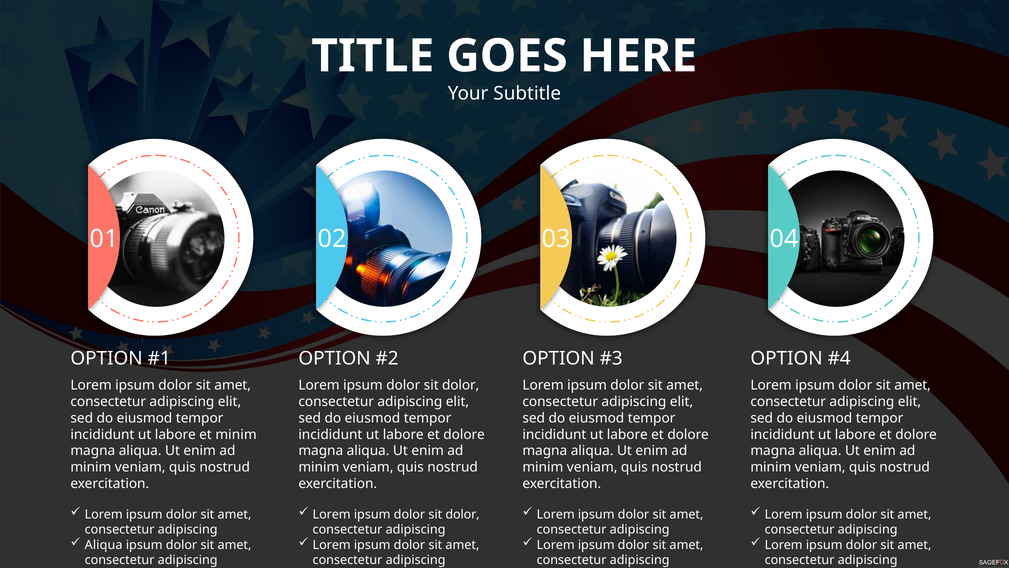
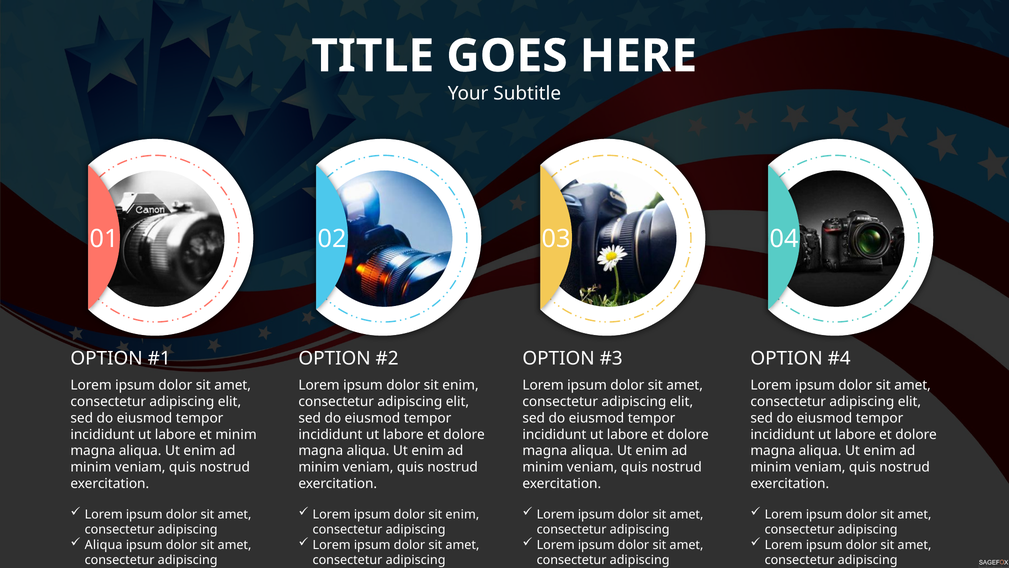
dolor: dolor -> enim (461, 385)
dolor: dolor -> enim (462, 514)
